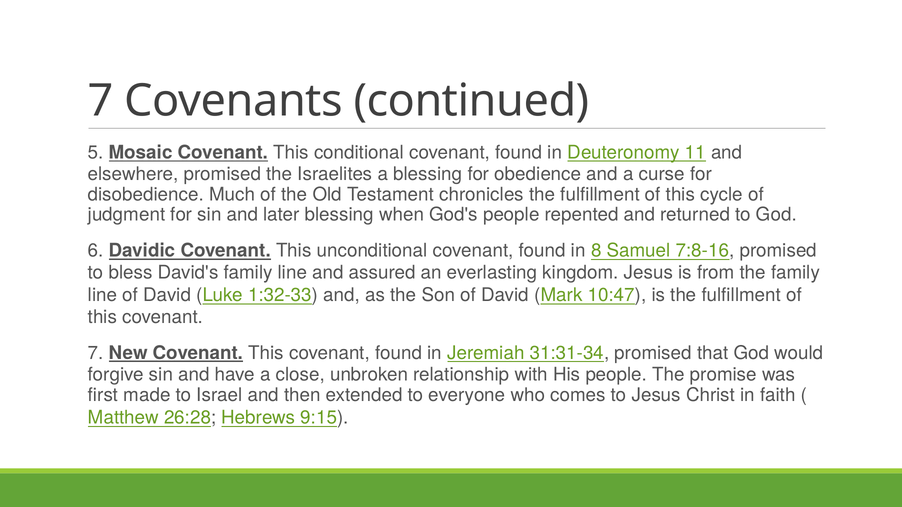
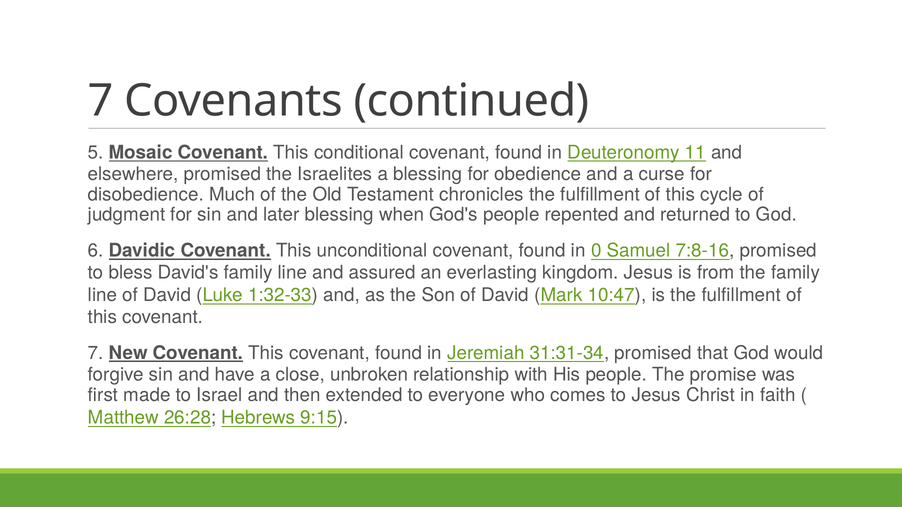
8: 8 -> 0 (596, 251)
